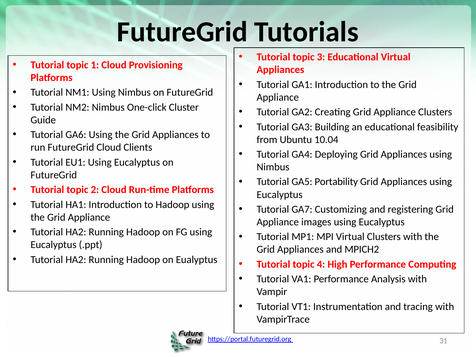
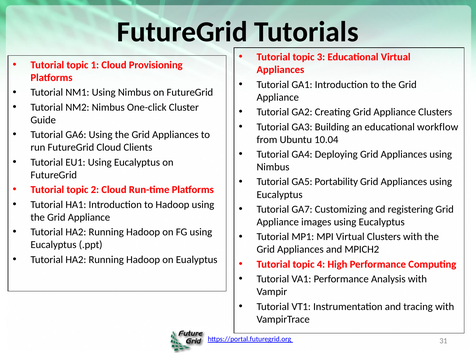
feasibility: feasibility -> workflow (438, 127)
